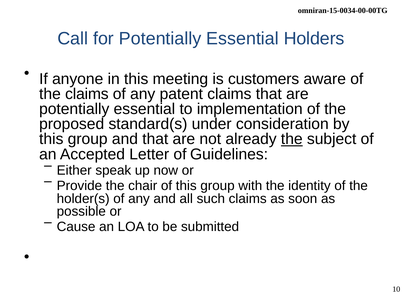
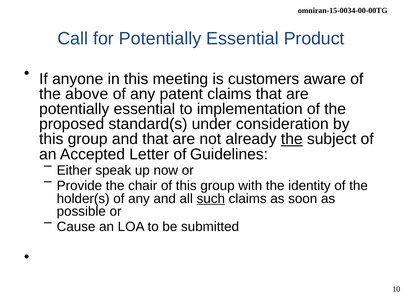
Holders: Holders -> Product (314, 38)
the claims: claims -> above (87, 94)
such underline: none -> present (211, 198)
